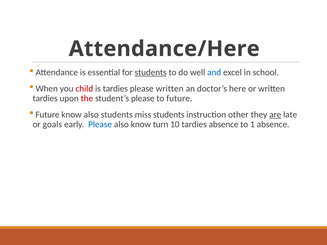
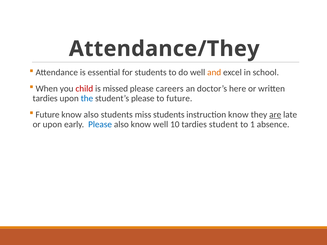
Attendance/Here: Attendance/Here -> Attendance/They (164, 49)
students underline: present -> none (151, 72)
and colour: blue -> orange (214, 72)
is tardies: tardies -> missed (115, 89)
please written: written -> careers (170, 89)
the colour: red -> blue (87, 98)
instruction other: other -> know (238, 115)
or goals: goals -> upon (52, 124)
know turn: turn -> well (161, 124)
tardies absence: absence -> student (223, 124)
